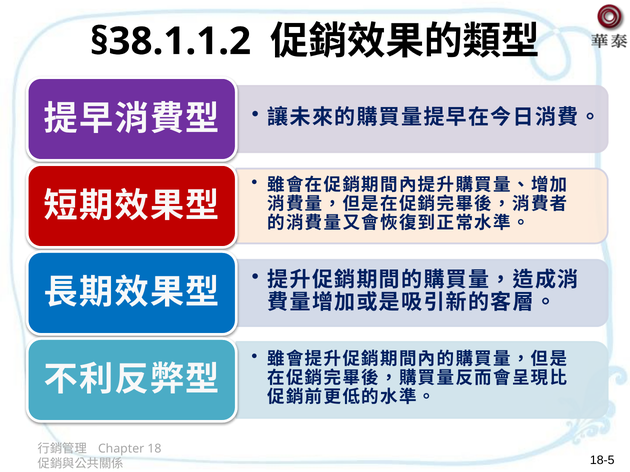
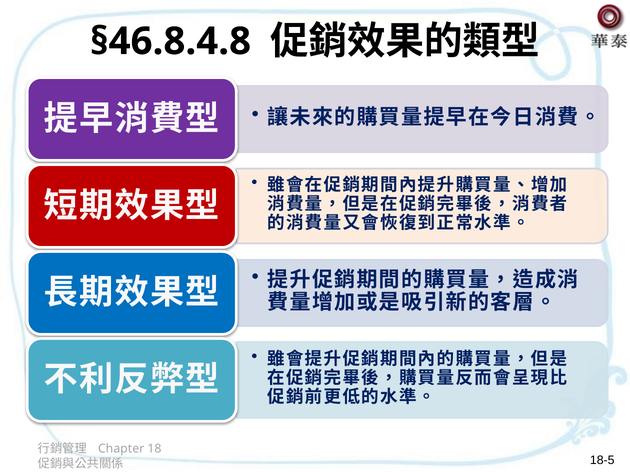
§38.1.1.2: §38.1.1.2 -> §46.8.4.8 (170, 41)
